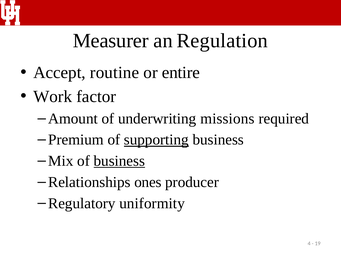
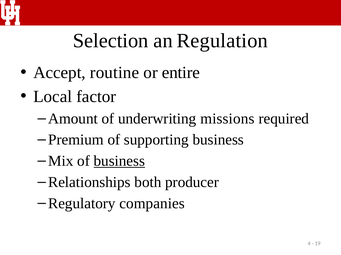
Measurer: Measurer -> Selection (111, 41)
Work: Work -> Local (53, 97)
supporting underline: present -> none (156, 140)
ones: ones -> both (148, 183)
uniformity: uniformity -> companies (152, 204)
